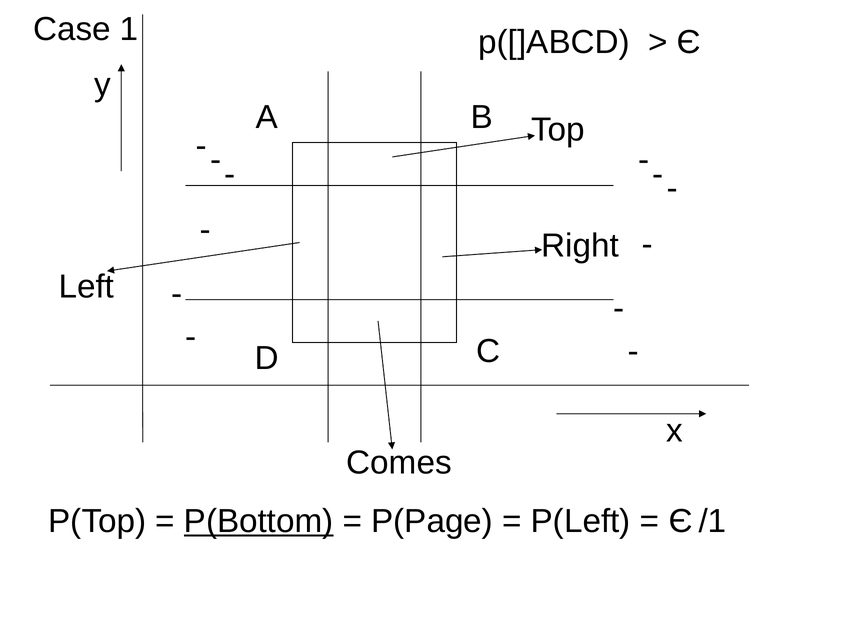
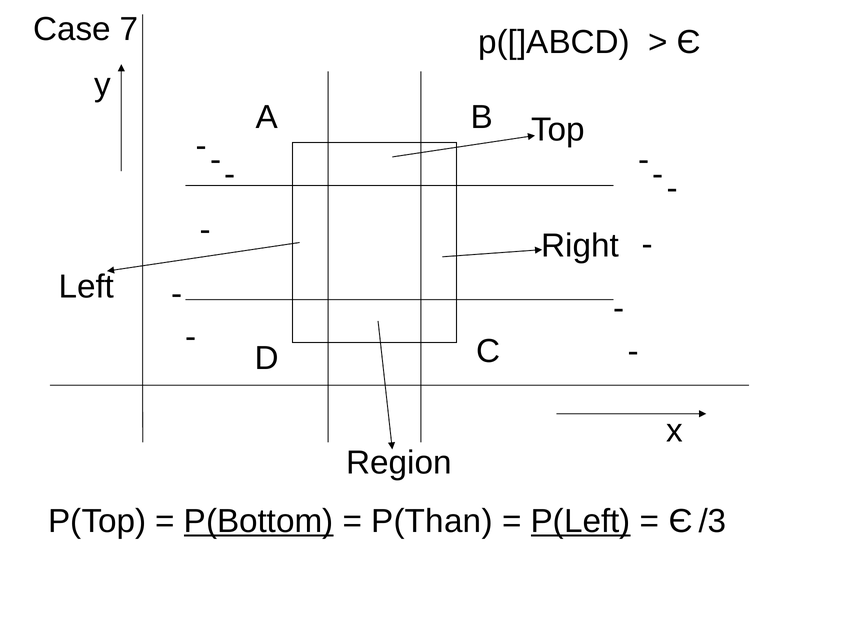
1: 1 -> 7 (129, 29)
Comes: Comes -> Region (399, 463)
P(Page: P(Page -> P(Than (432, 521)
P(Left underline: none -> present (581, 521)
/1: /1 -> /3 (712, 521)
